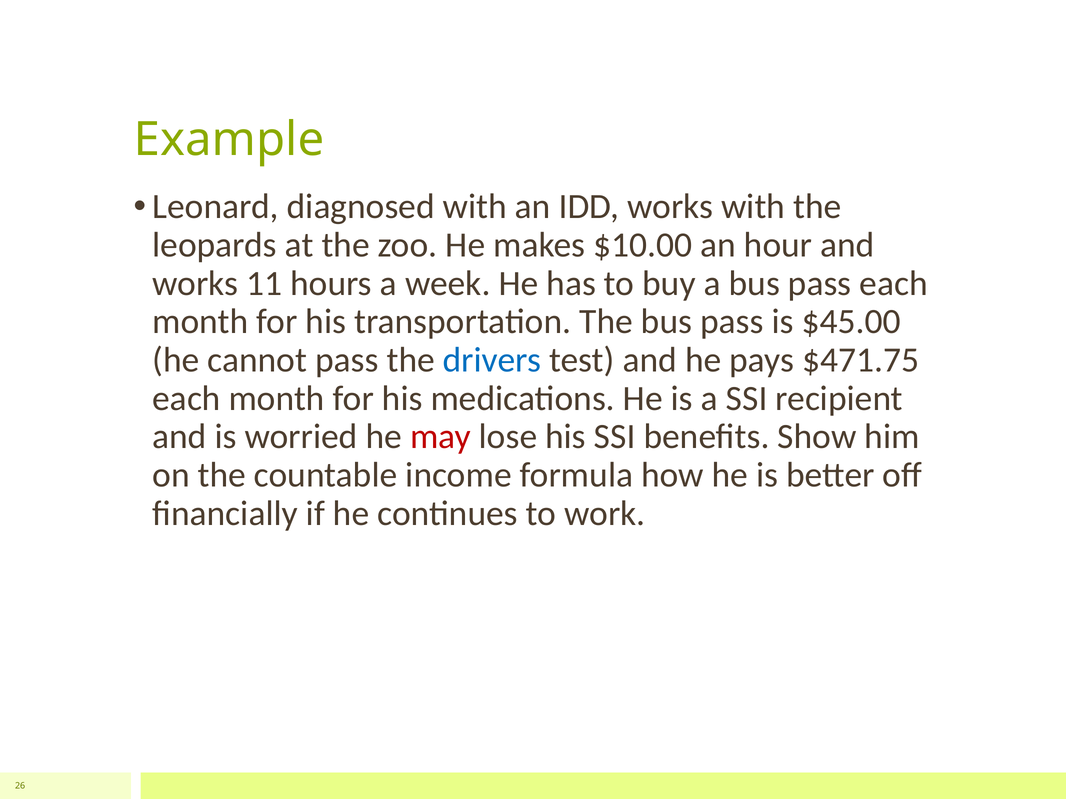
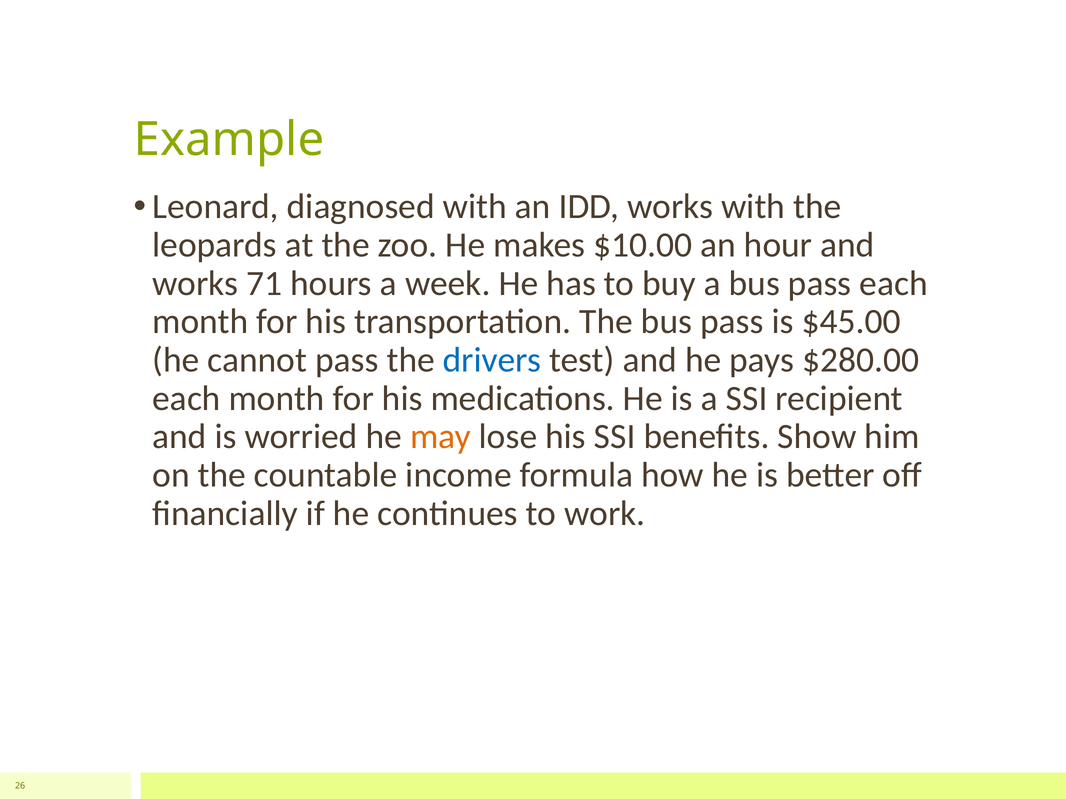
11: 11 -> 71 (264, 284)
$471.75: $471.75 -> $280.00 (861, 360)
may colour: red -> orange (441, 437)
